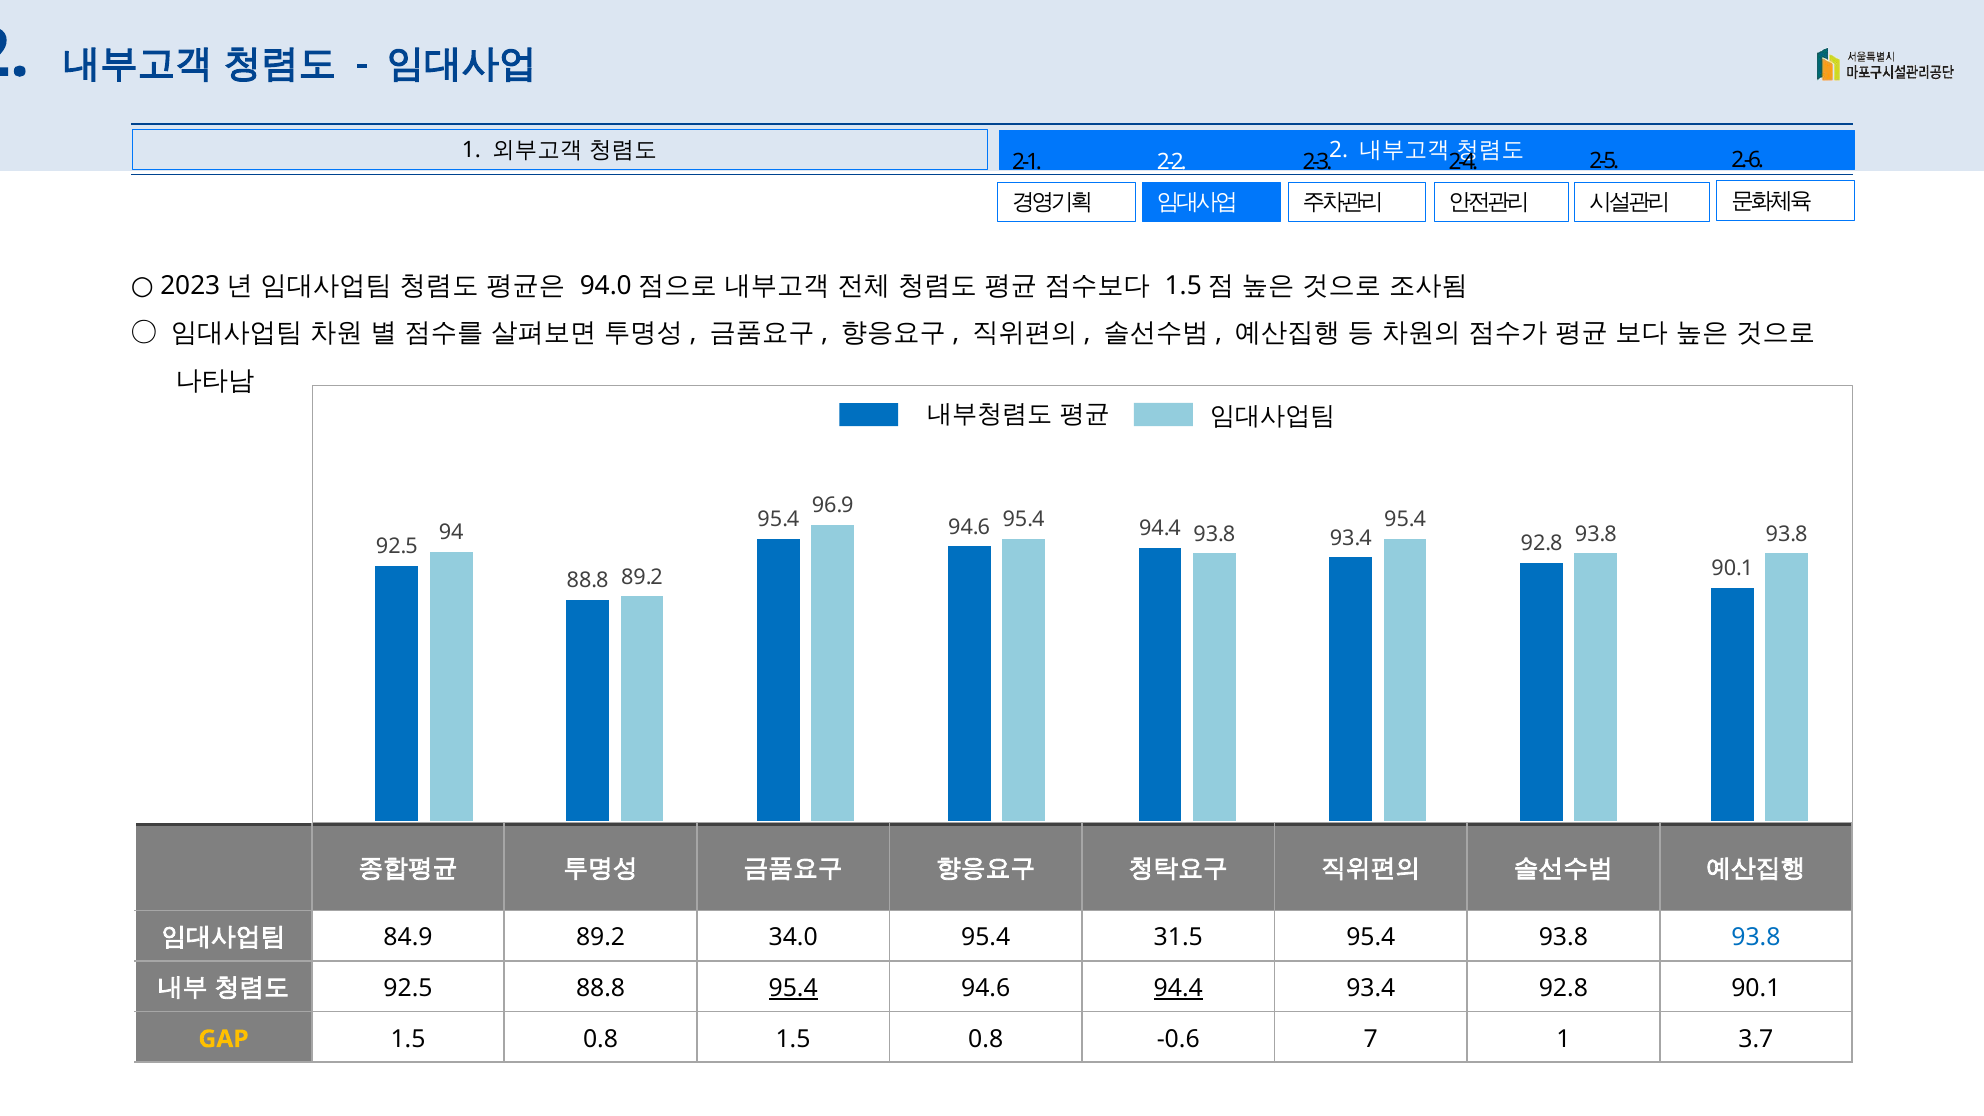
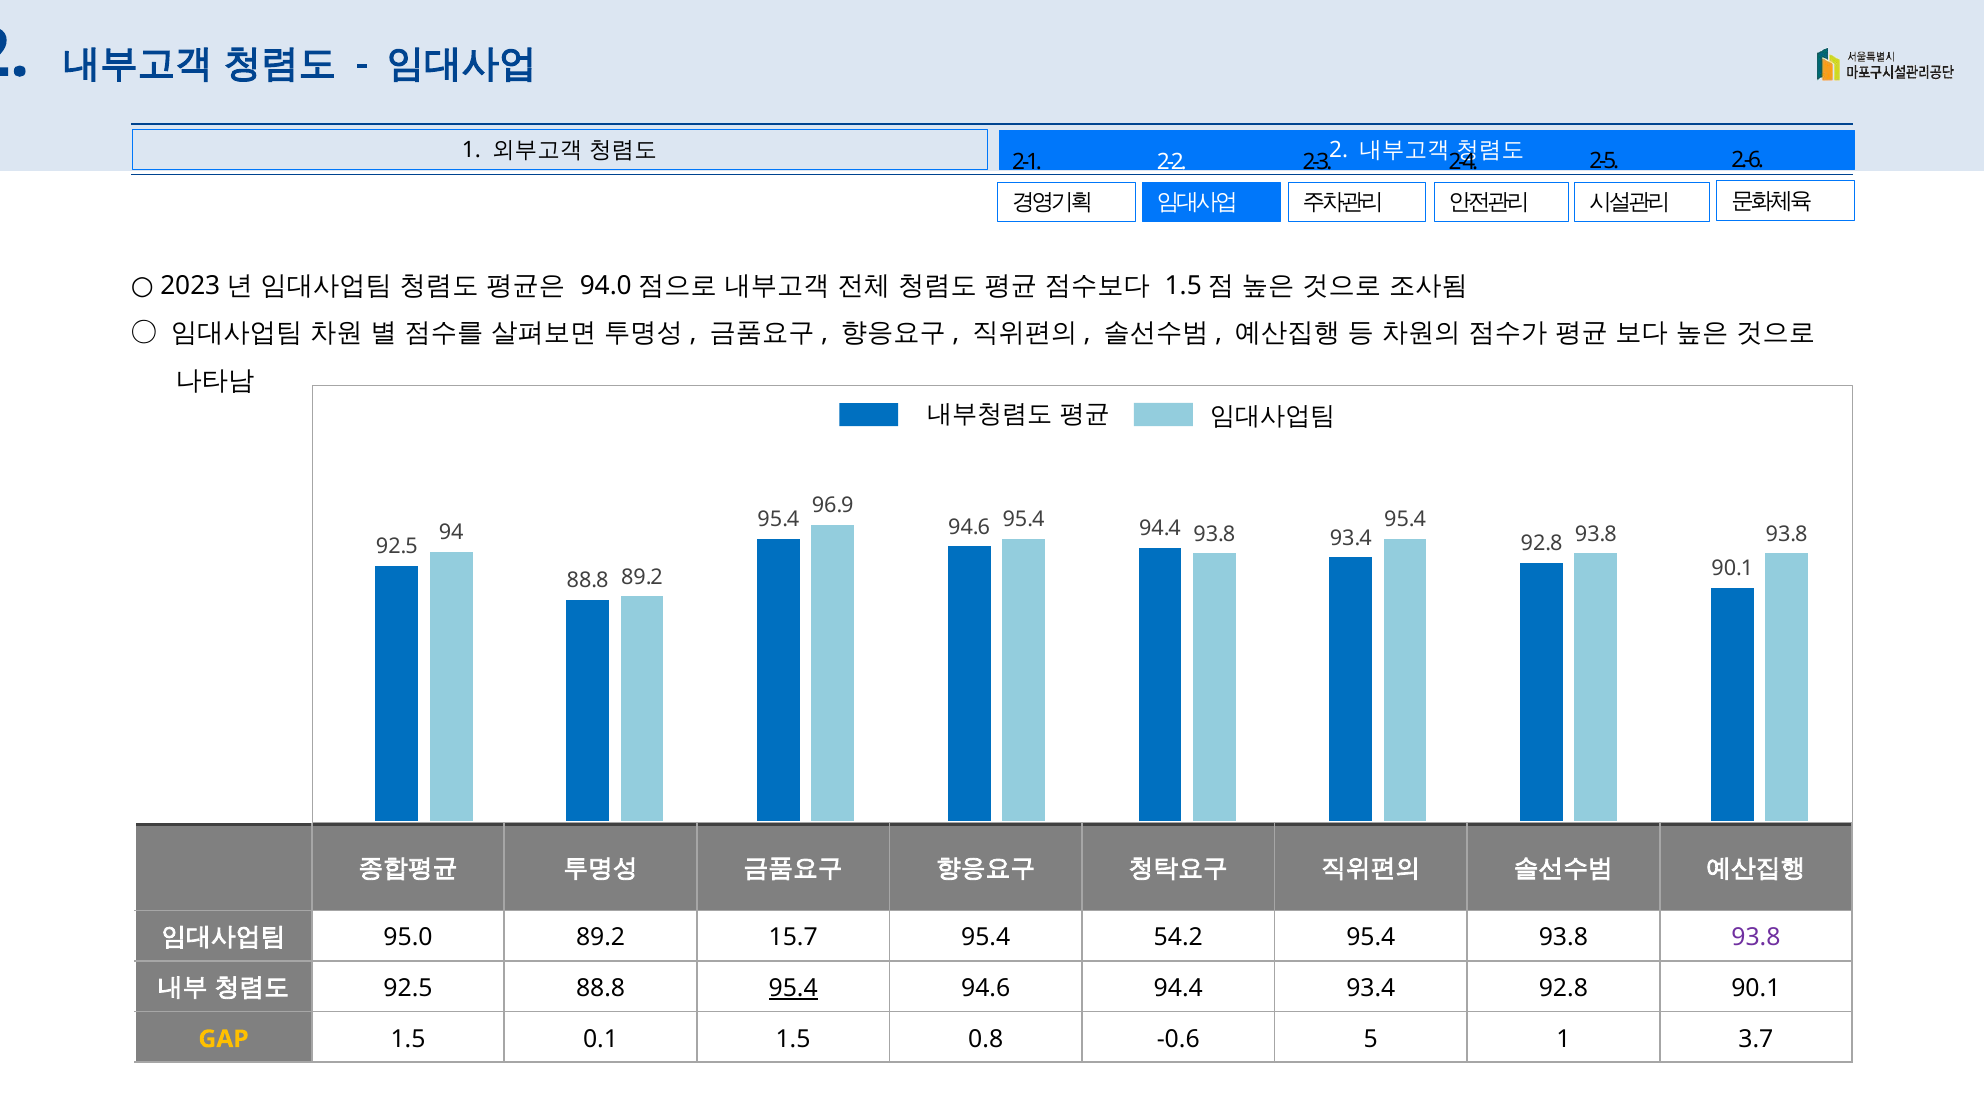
84.9: 84.9 -> 95.0 (408, 938)
34.0: 34.0 -> 15.7 (793, 938)
31.5: 31.5 -> 54.2 (1178, 938)
93.8 colour: blue -> purple (1756, 938)
94.4 underline: present -> none (1178, 988)
0.8: 0.8 -> 0.1 (601, 1039)
7: 7 -> 5 (1371, 1039)
